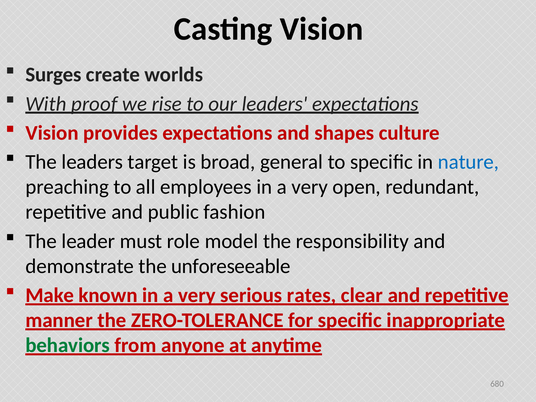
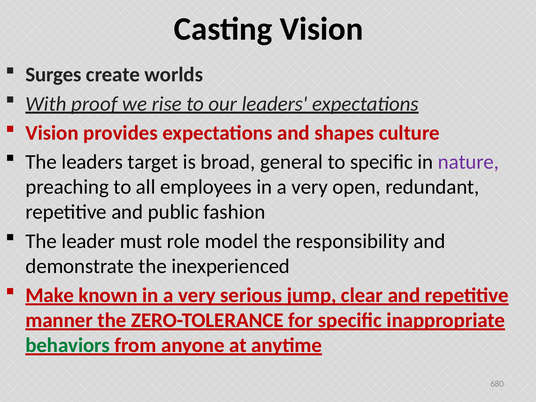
nature colour: blue -> purple (469, 162)
unforeseeable: unforeseeable -> inexperienced (231, 266)
rates: rates -> jump (312, 295)
